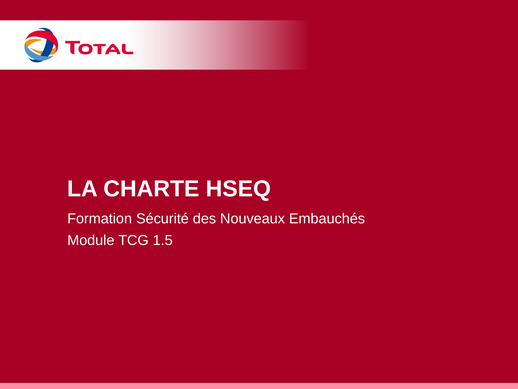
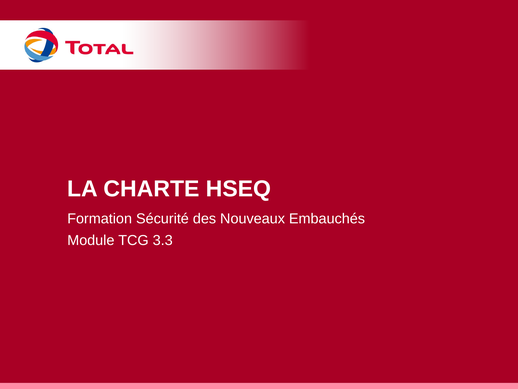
1.5: 1.5 -> 3.3 (163, 240)
